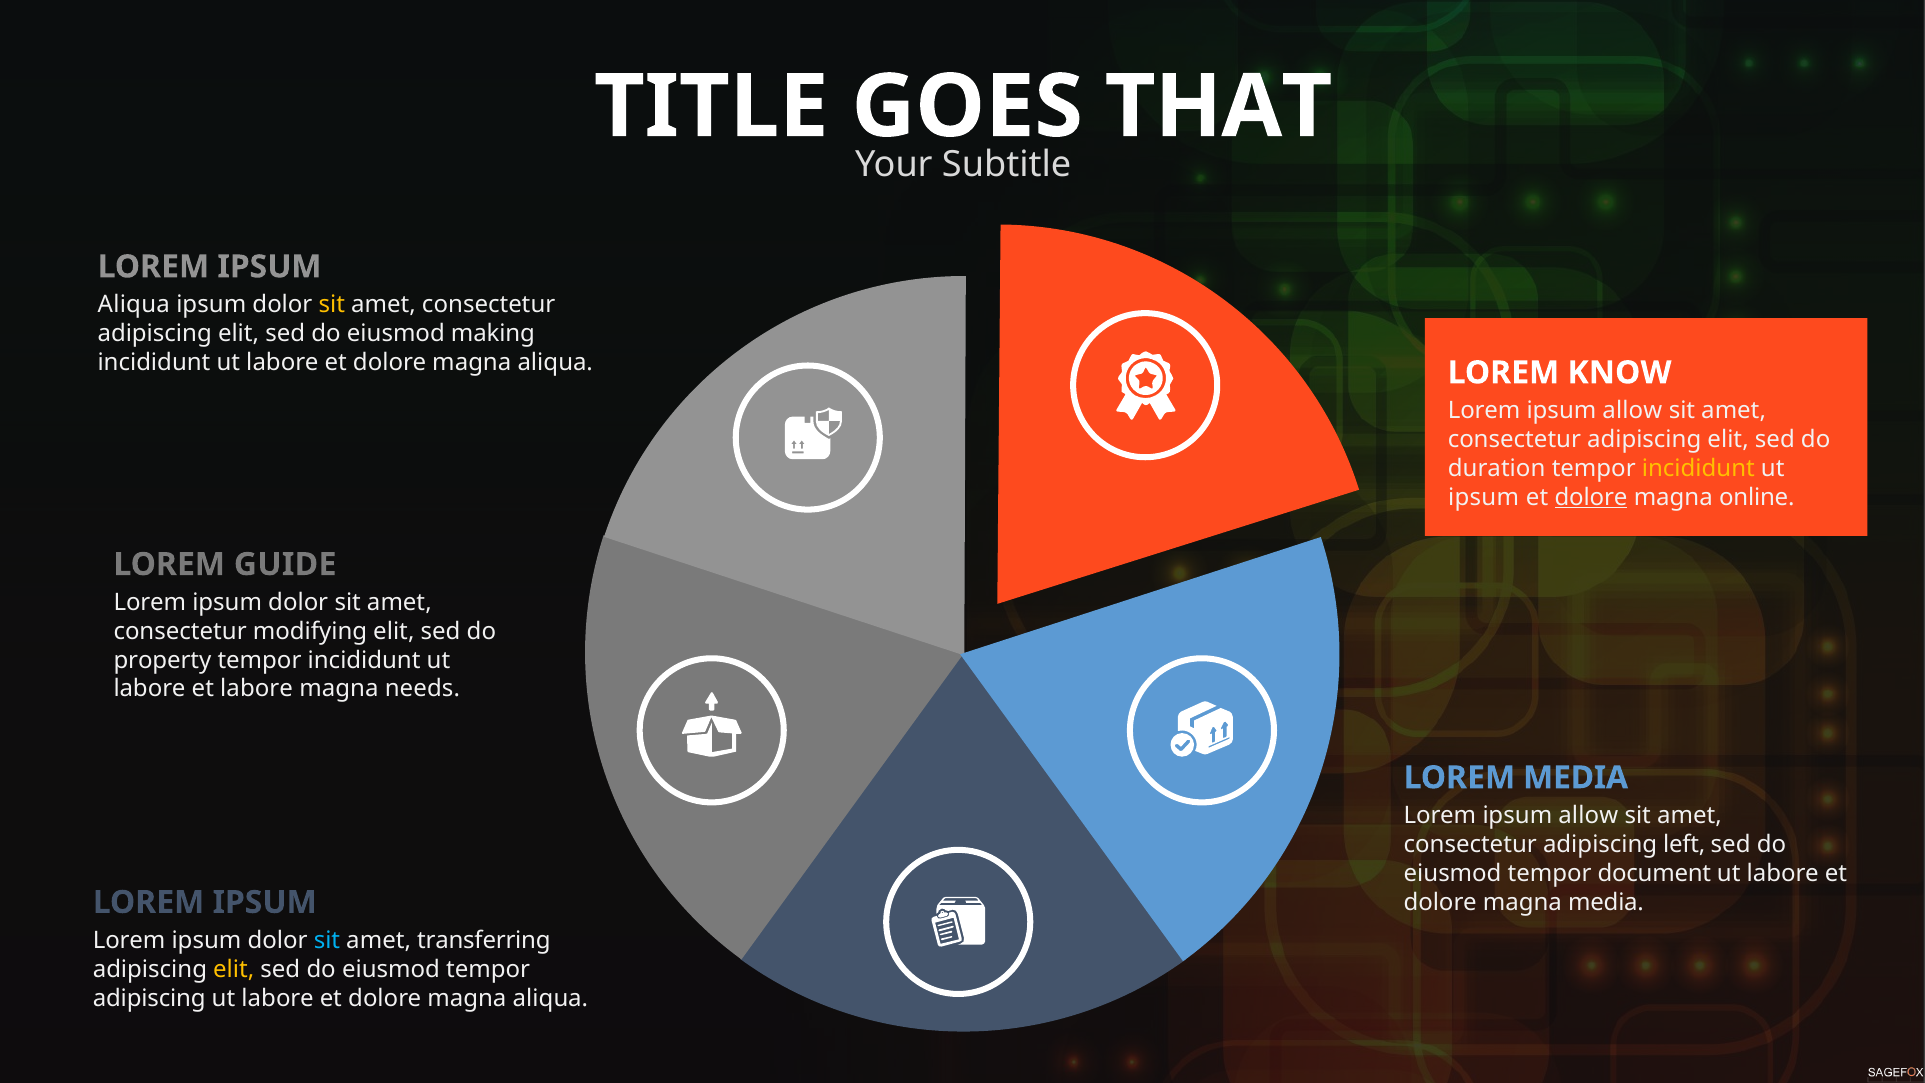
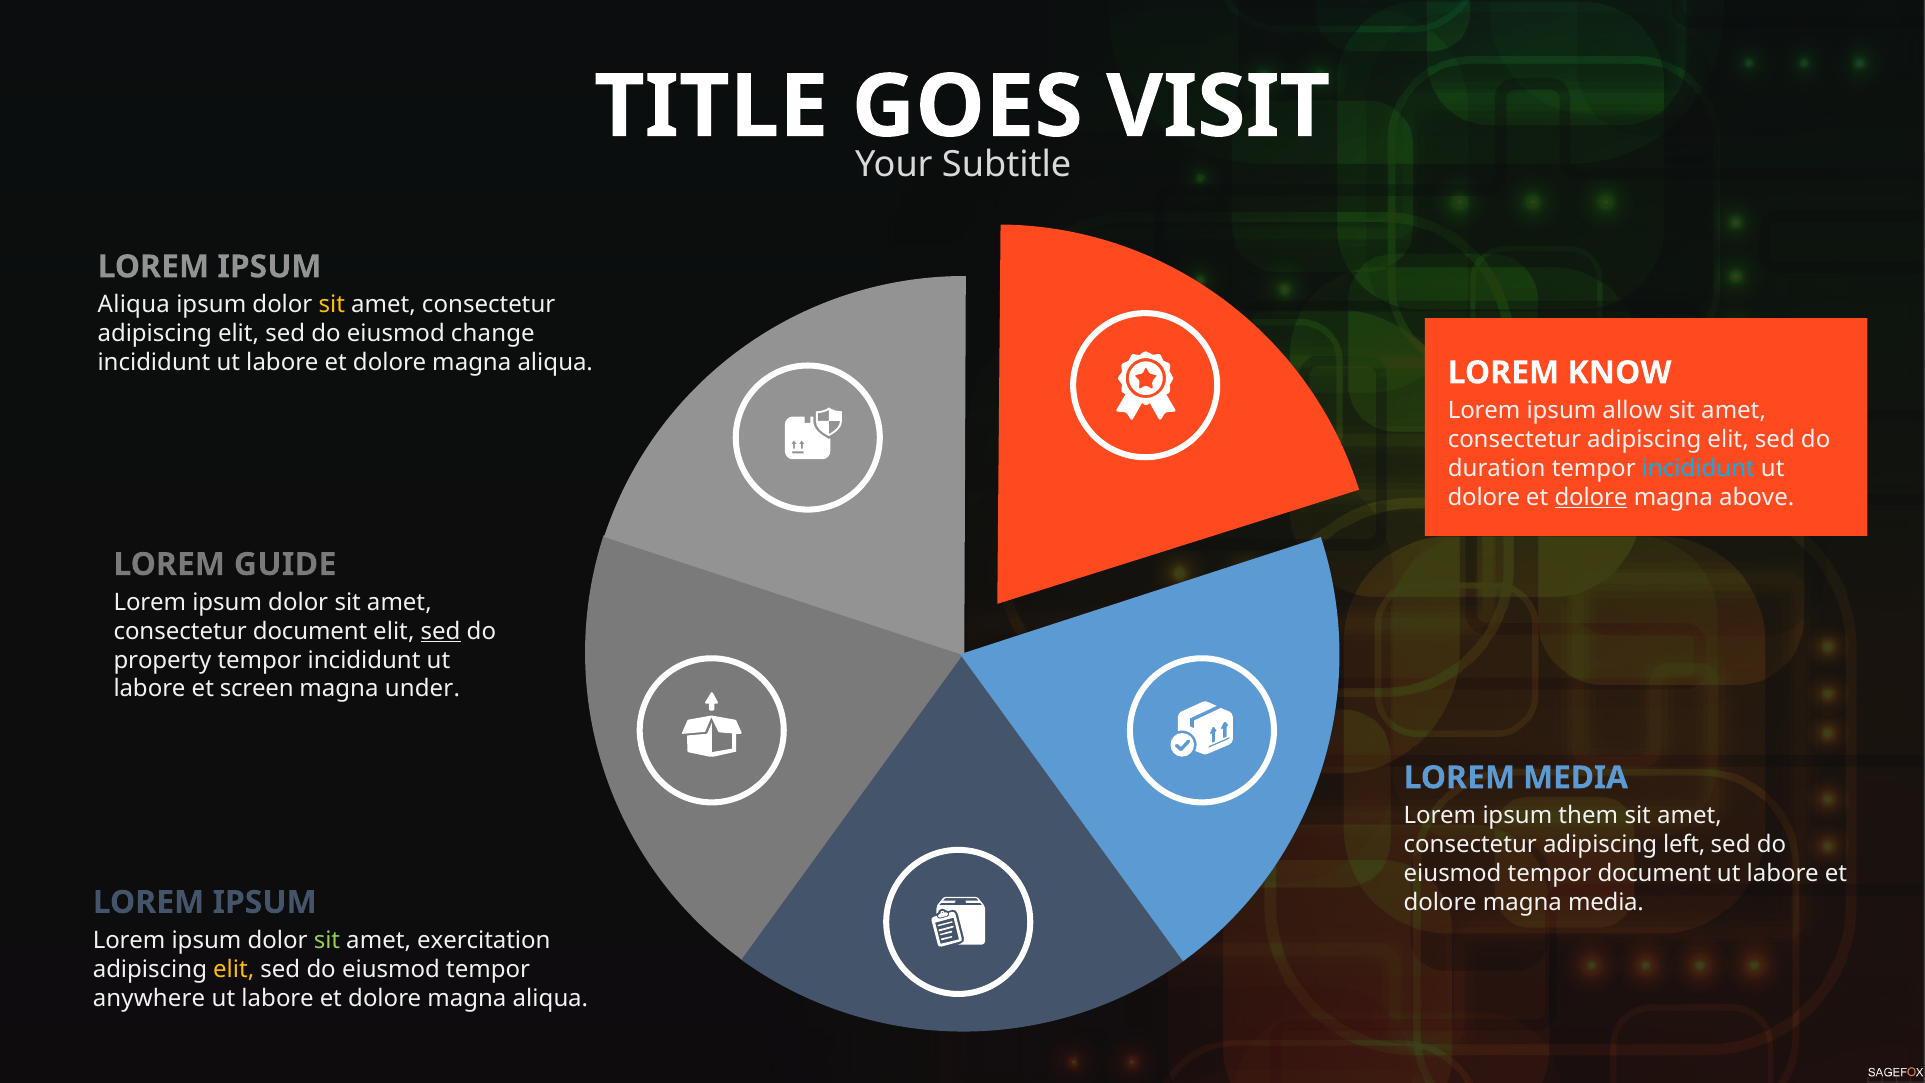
THAT: THAT -> VISIT (1218, 107)
making: making -> change (493, 334)
incididunt colour: yellow -> light blue (1698, 468)
ipsum: ipsum -> dolore (1484, 497)
online: online -> above (1757, 497)
consectetur modifying: modifying -> document (310, 631)
sed underline: none -> present (441, 631)
et labore: labore -> screen (257, 689)
needs: needs -> under (422, 689)
allow: allow -> them (1588, 816)
sit colour: light blue -> light green (327, 940)
transferring: transferring -> exercitation (484, 940)
adipiscing: adipiscing -> anywhere (149, 998)
